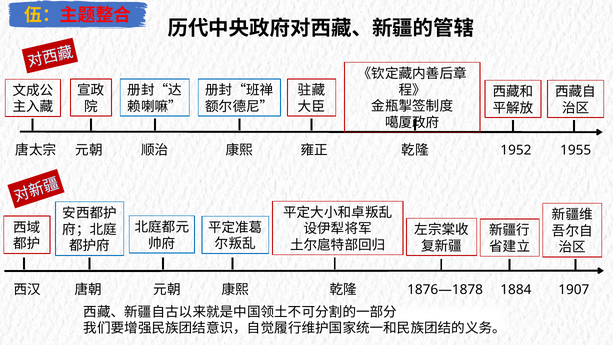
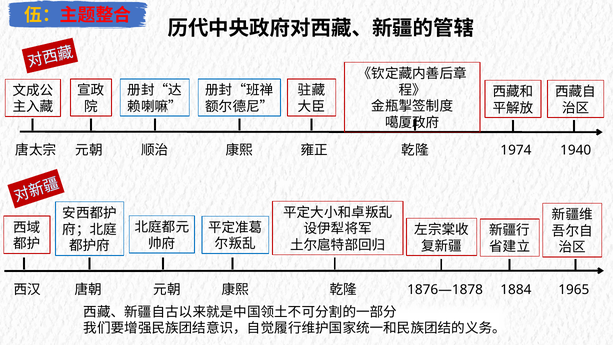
1955: 1955 -> 1940 (576, 150)
1952: 1952 -> 1974 (516, 150)
1907: 1907 -> 1965 (574, 289)
